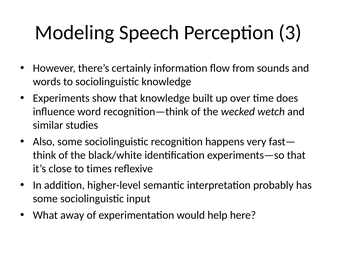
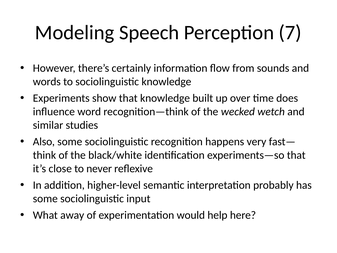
3: 3 -> 7 (290, 33)
times: times -> never (99, 169)
